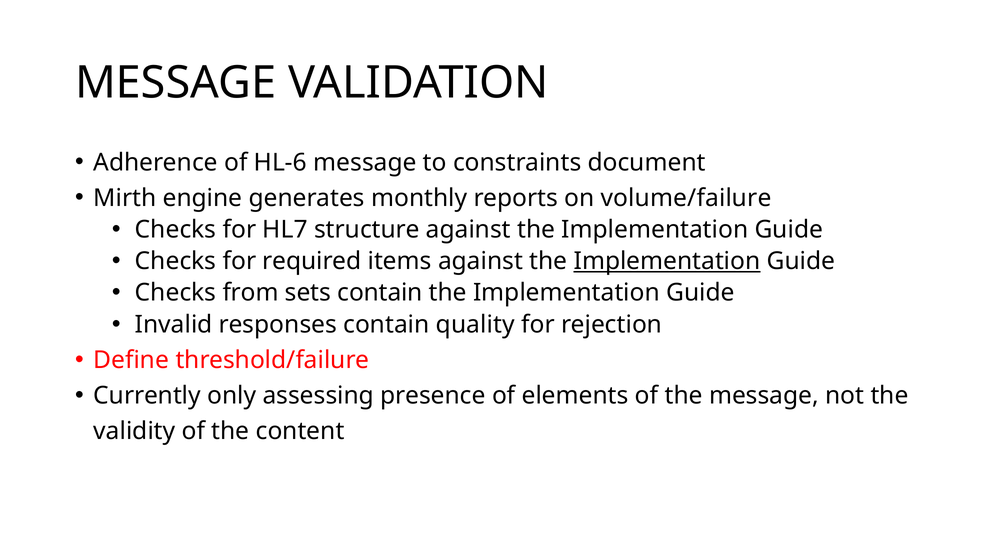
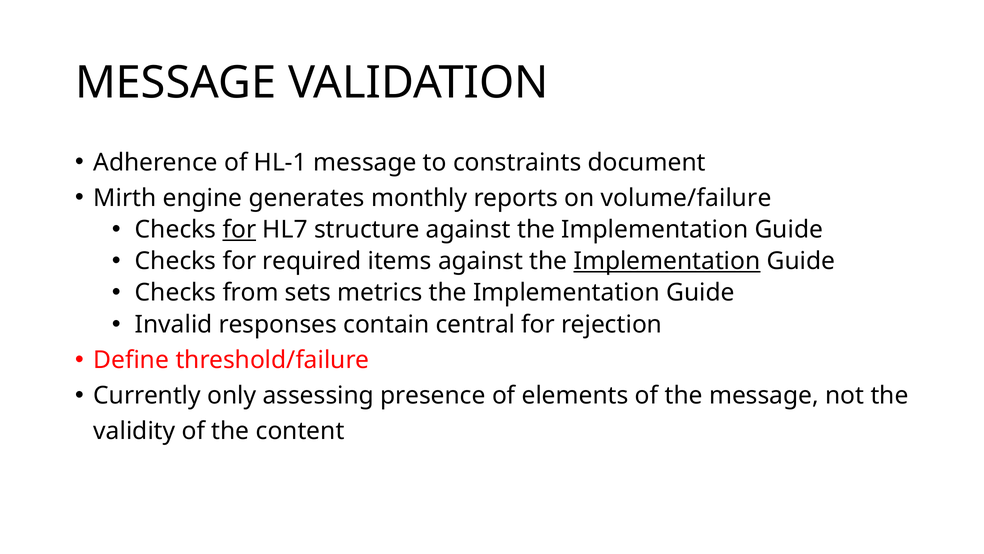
HL-6: HL-6 -> HL-1 (280, 163)
for underline: none -> present (239, 229)
sets contain: contain -> metrics (380, 293)
quality: quality -> central (475, 324)
